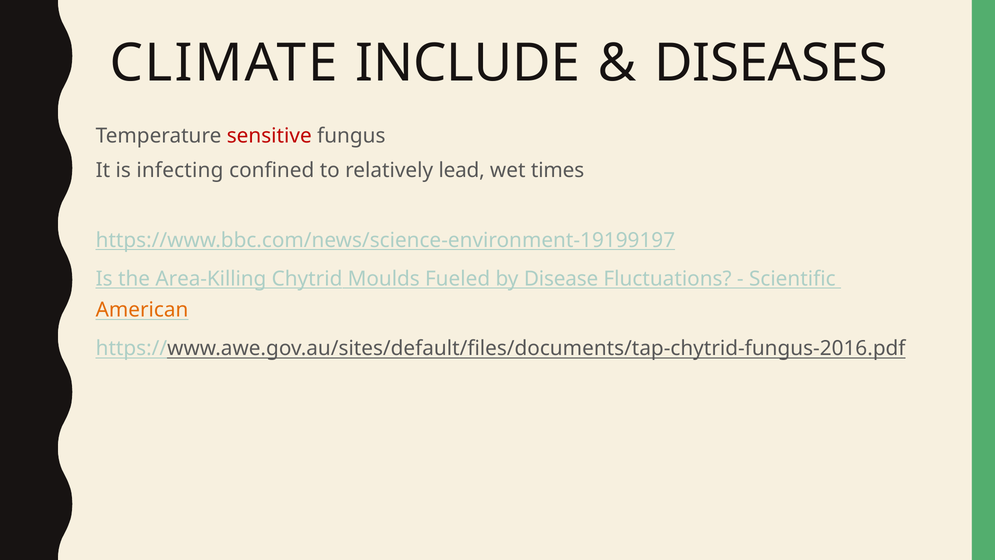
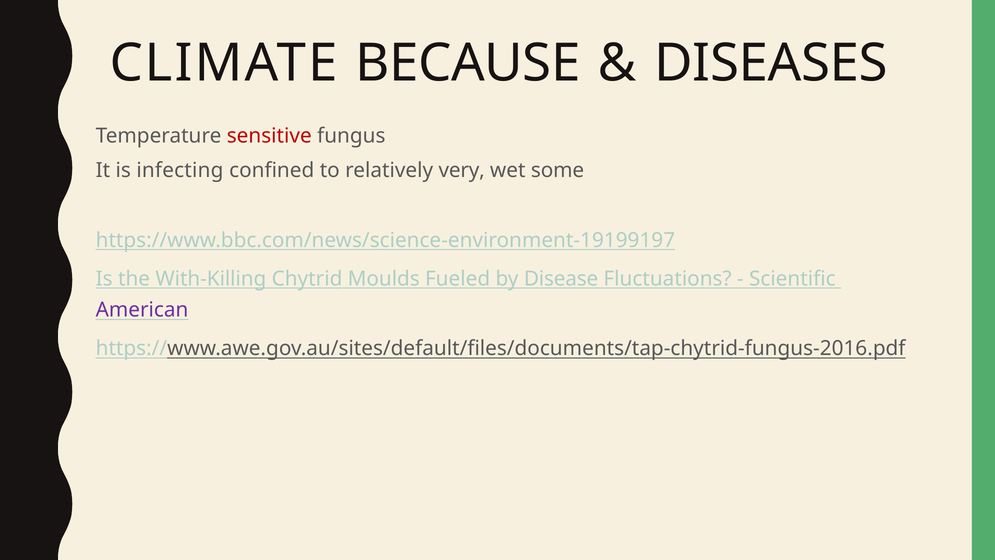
INCLUDE: INCLUDE -> BECAUSE (468, 63)
lead: lead -> very (462, 170)
times: times -> some (558, 170)
Area-Killing: Area-Killing -> With-Killing (211, 279)
American colour: orange -> purple (142, 310)
